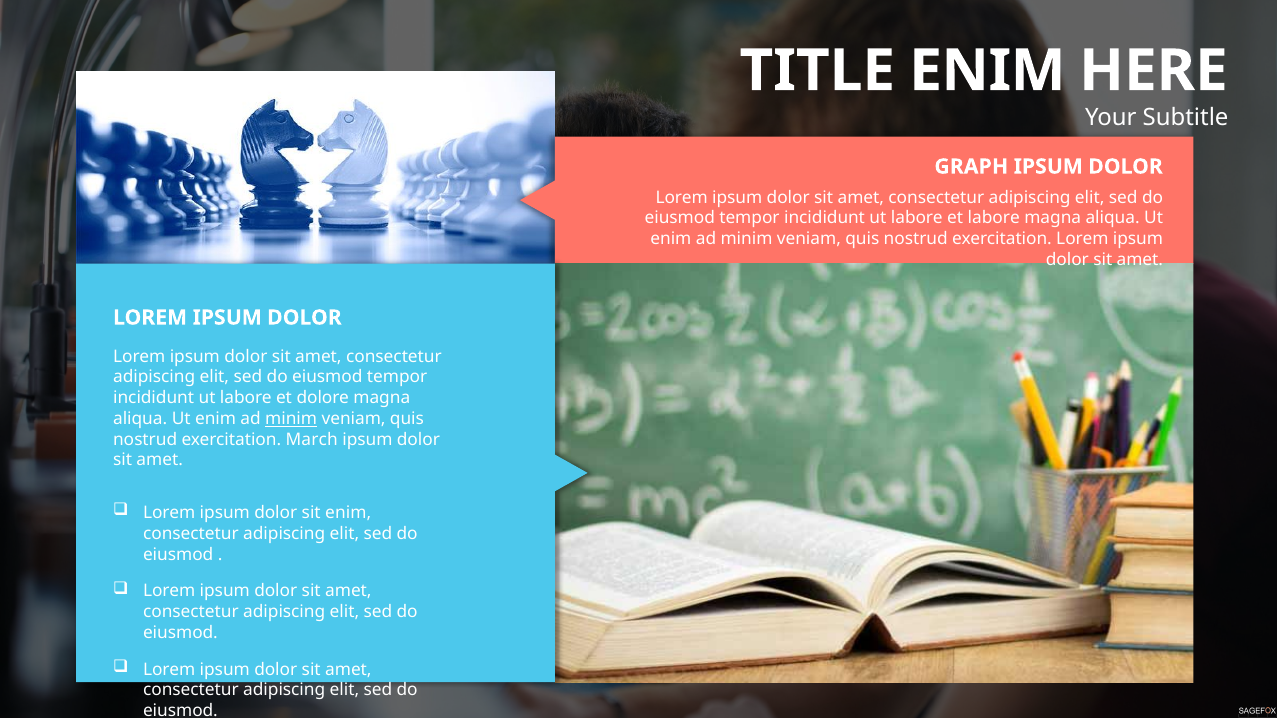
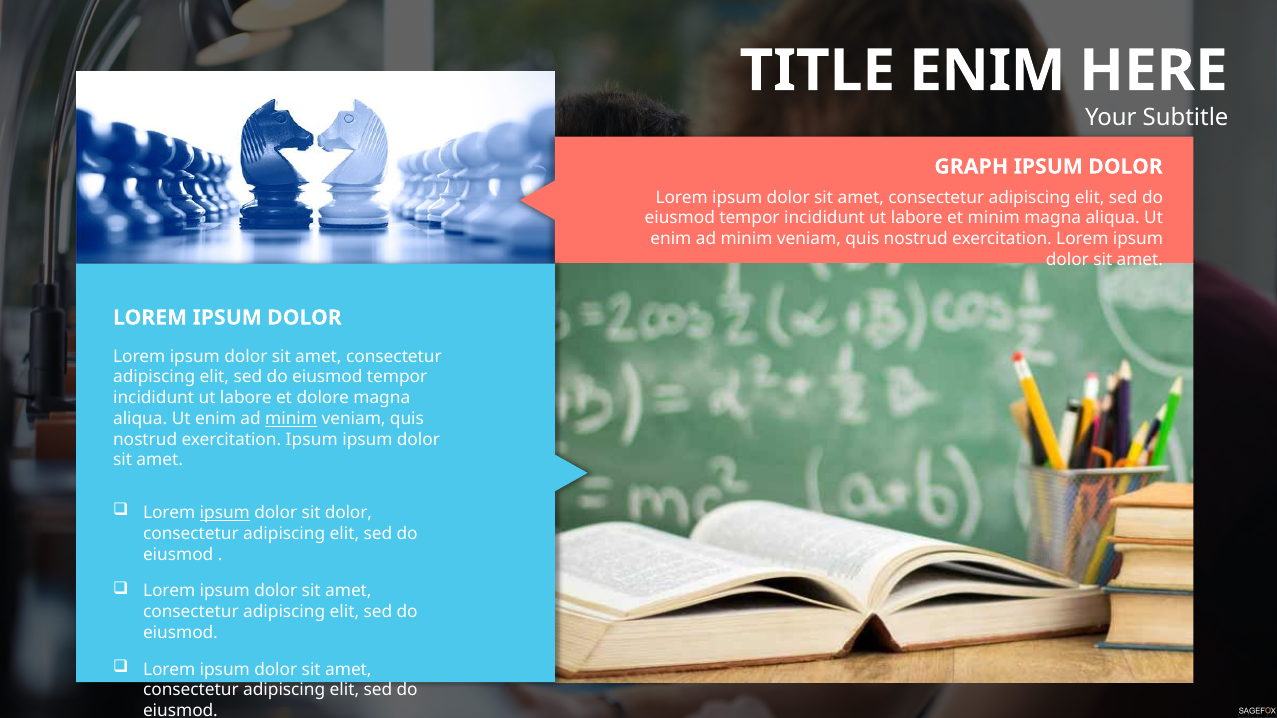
et labore: labore -> minim (994, 218)
exercitation March: March -> Ipsum (312, 440)
ipsum underline: none -> present (225, 513)
sit enim: enim -> dolor (348, 513)
